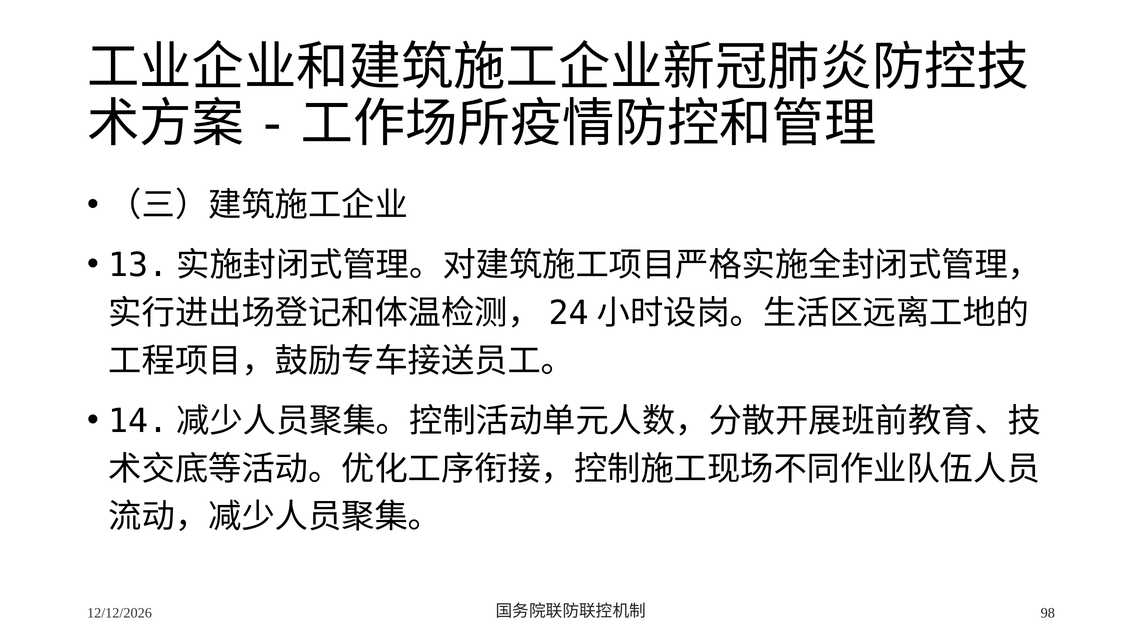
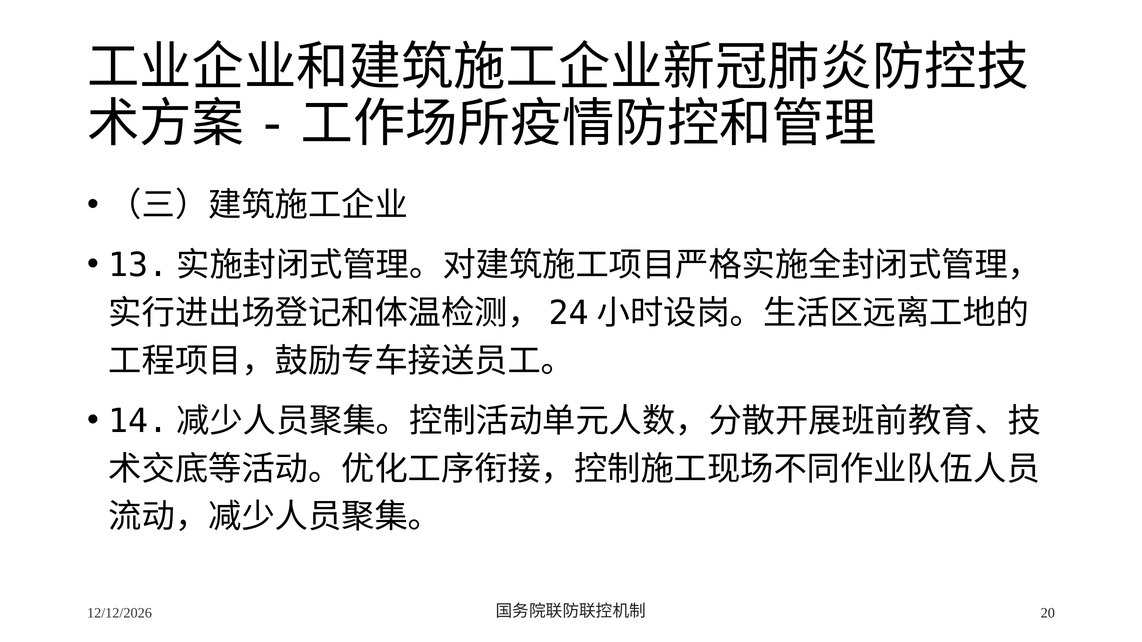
98: 98 -> 20 (1048, 613)
